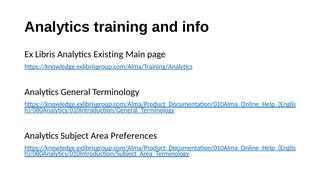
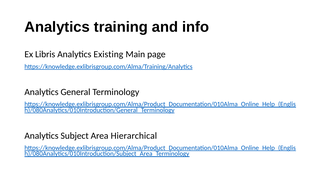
Preferences: Preferences -> Hierarchical (134, 135)
